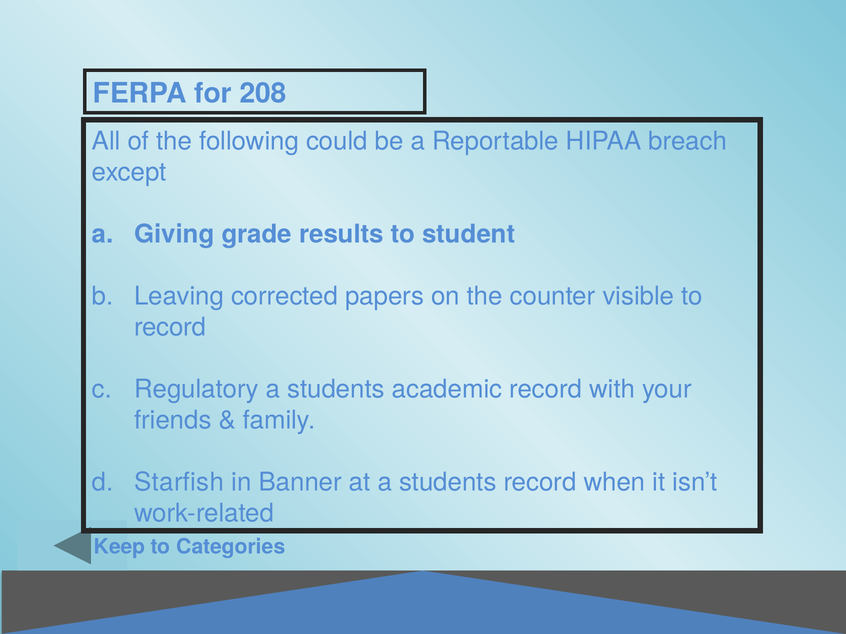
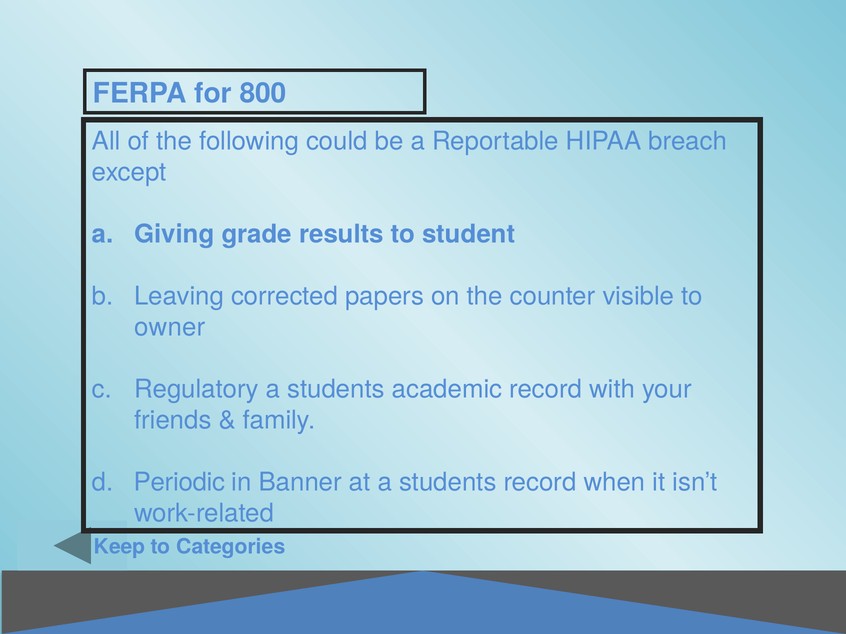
208: 208 -> 800 (263, 94)
record: record -> owner (170, 327)
Starfish: Starfish -> Periodic (179, 482)
